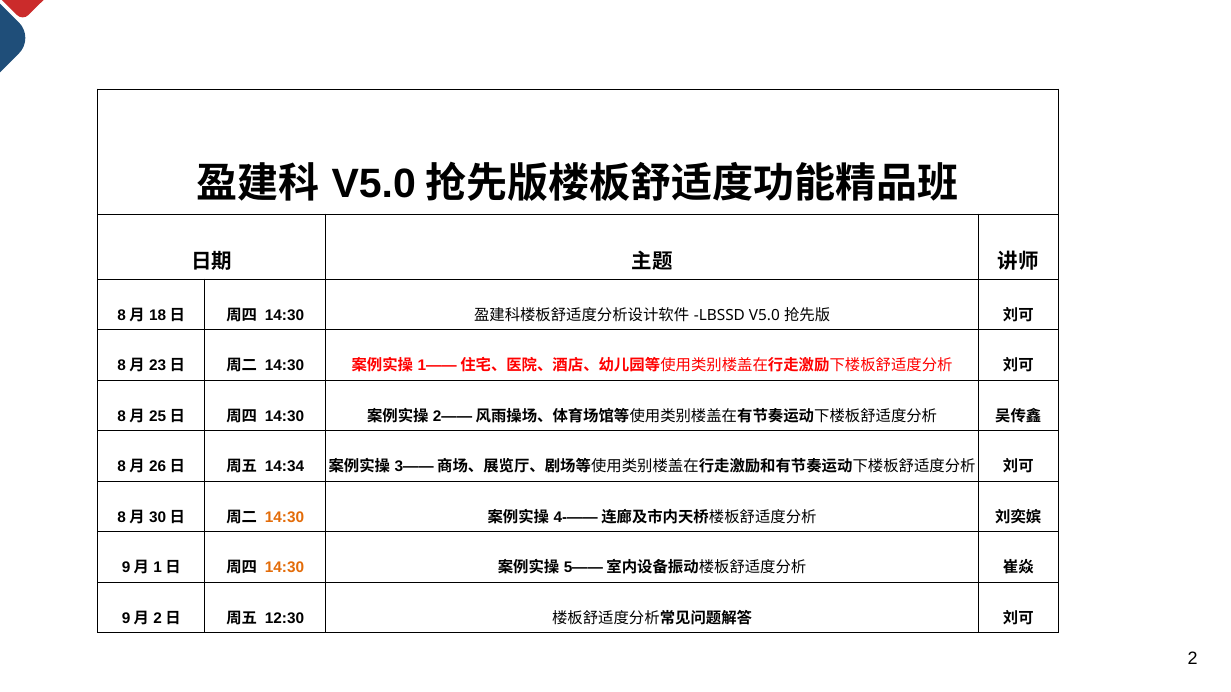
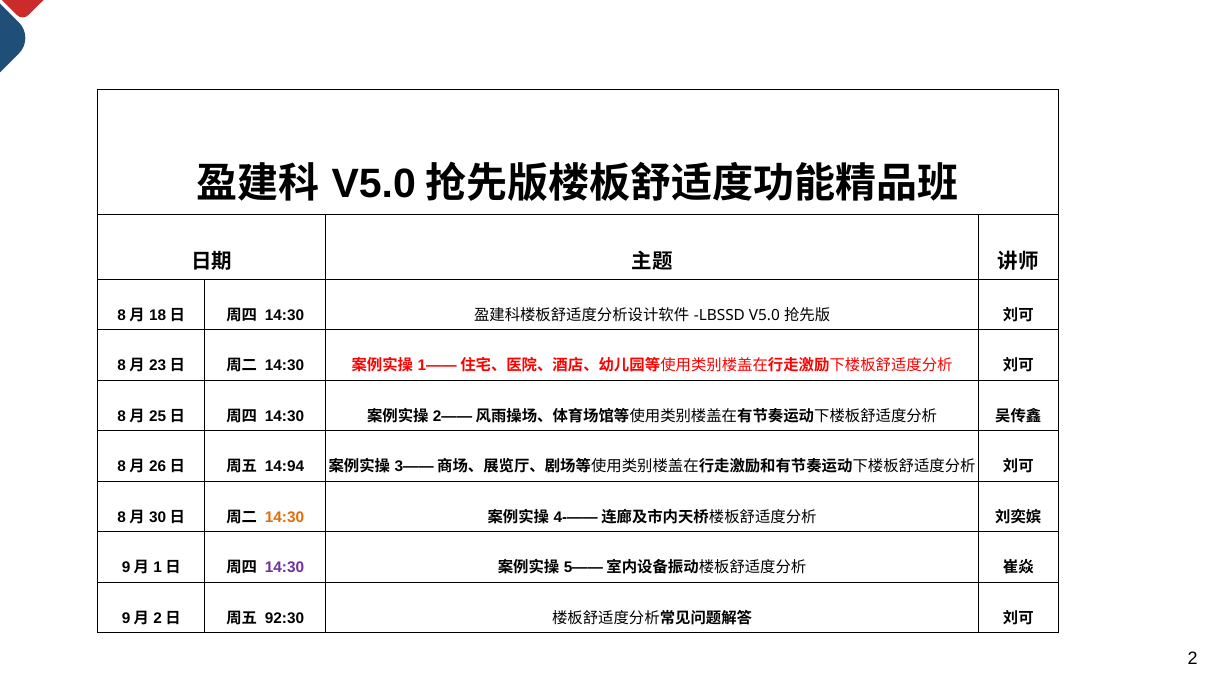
14:34: 14:34 -> 14:94 (285, 467)
14:30 colour: orange -> purple (285, 568)
12:30: 12:30 -> 92:30 (285, 619)
